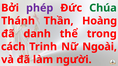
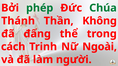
phép colour: purple -> green (40, 8)
Hoàng: Hoàng -> Không (100, 21)
danh: danh -> đấng (37, 34)
